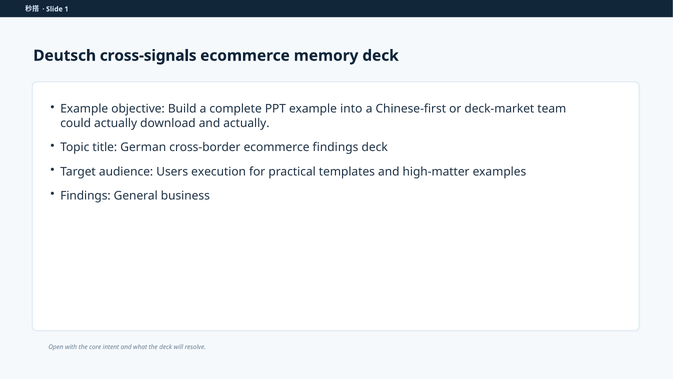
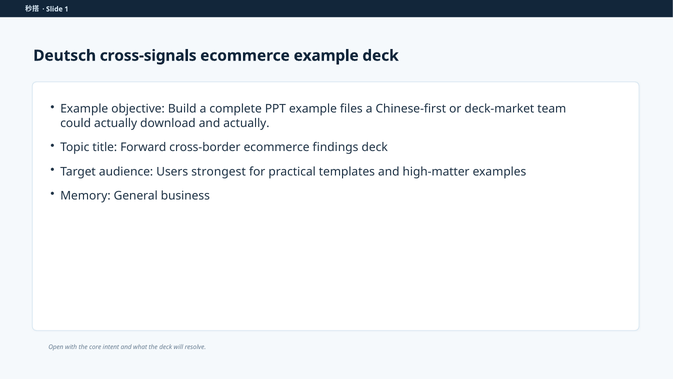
ecommerce memory: memory -> example (326, 56)
into: into -> files (351, 109)
German: German -> Forward (143, 147)
execution: execution -> strongest (219, 171)
Findings: Findings -> Memory (85, 196)
